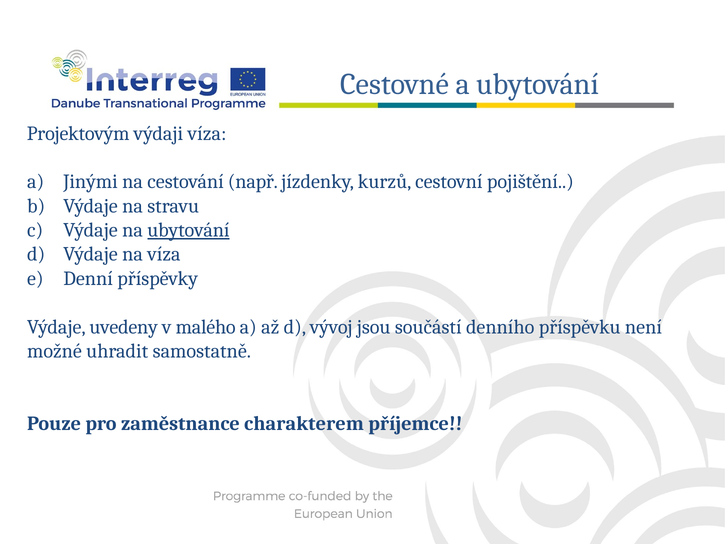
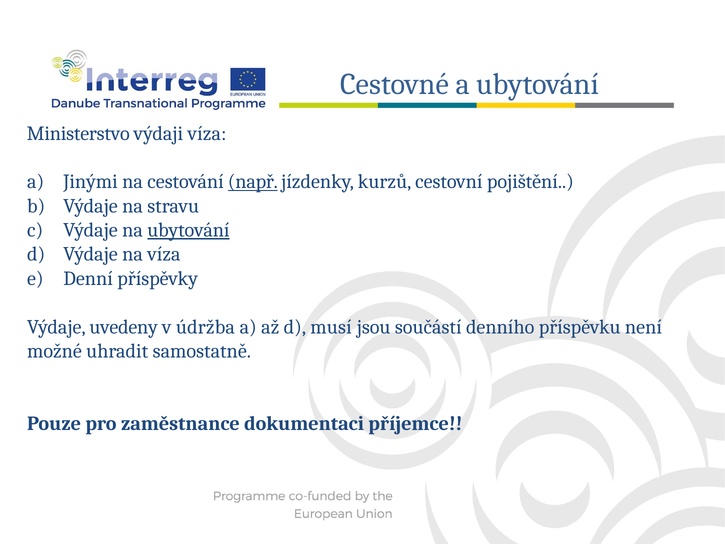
Projektovým: Projektovým -> Ministerstvo (78, 133)
např underline: none -> present (253, 182)
malého: malého -> údržba (205, 327)
vývoj: vývoj -> musí (331, 327)
charakterem: charakterem -> dokumentaci (304, 423)
